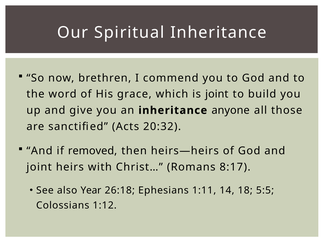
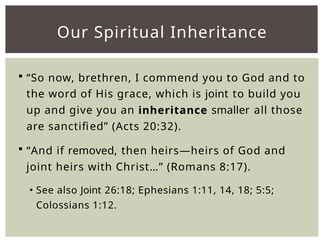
anyone: anyone -> smaller (231, 110)
also Year: Year -> Joint (91, 190)
